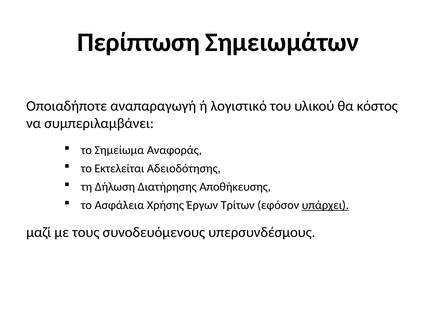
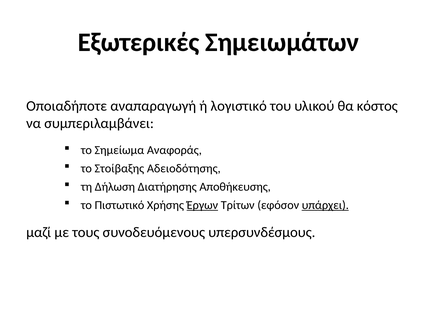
Περίπτωση: Περίπτωση -> Εξωτερικές (138, 42)
Εκτελείται: Εκτελείται -> Στοίβαξης (119, 168)
Ασφάλεια: Ασφάλεια -> Πιστωτικό (119, 205)
Έργων underline: none -> present (202, 205)
